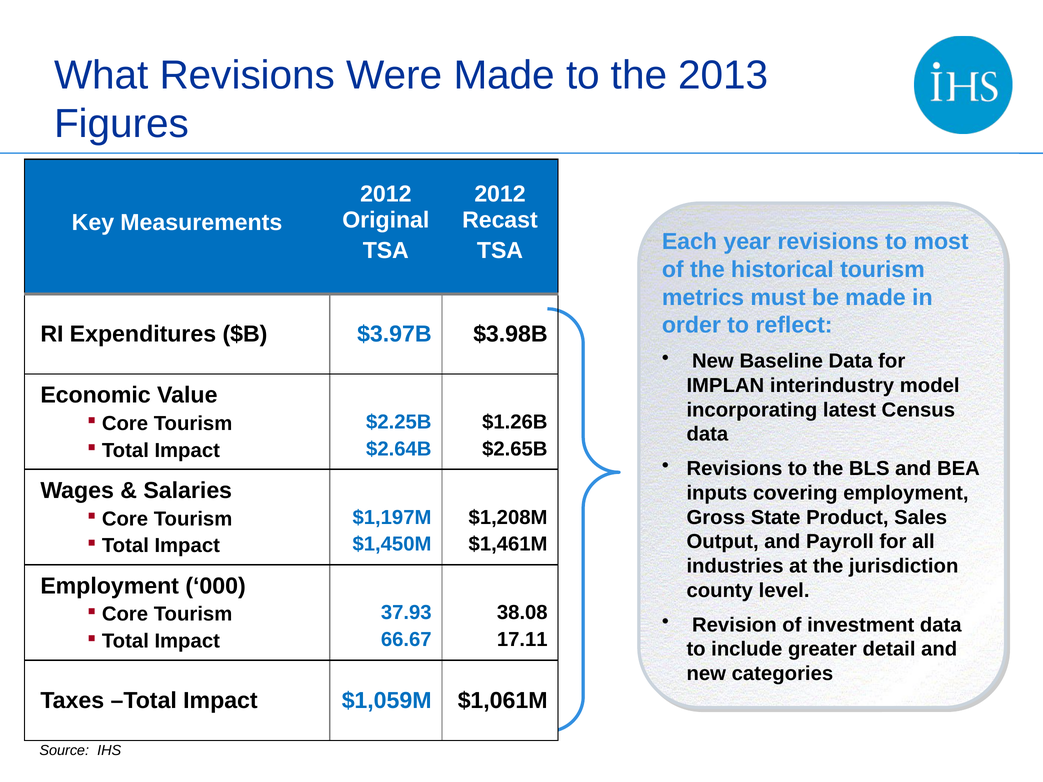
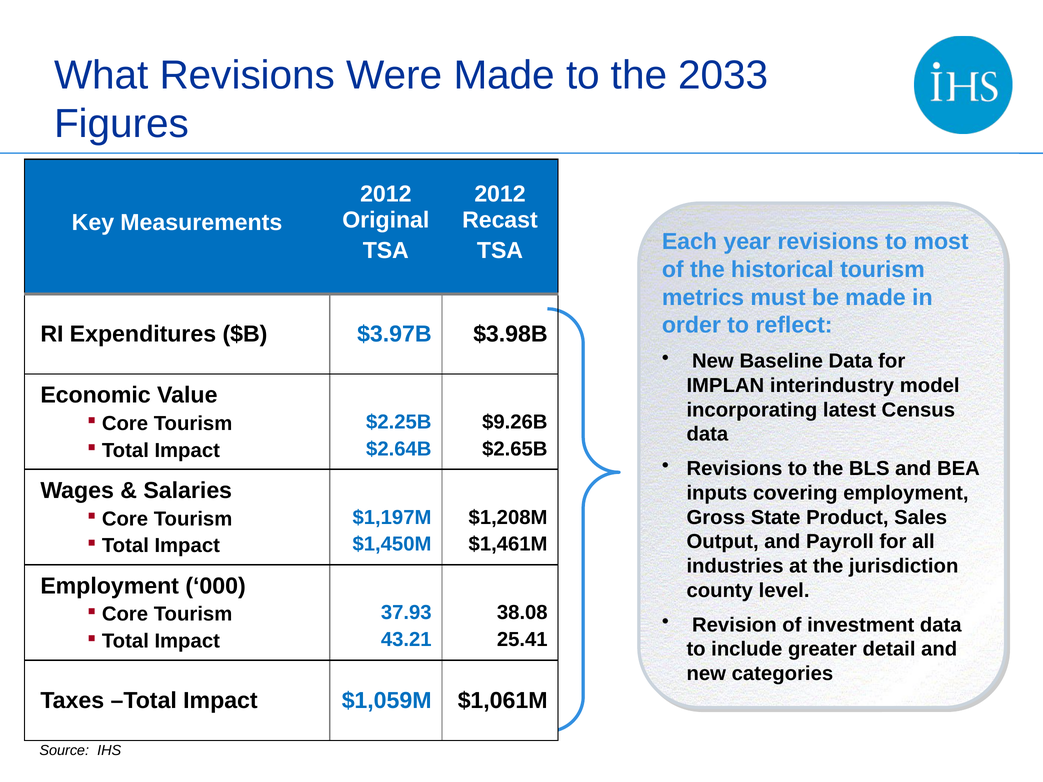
2013: 2013 -> 2033 (723, 75)
$1.26B: $1.26B -> $9.26B (515, 422)
66.67: 66.67 -> 43.21 (406, 640)
17.11: 17.11 -> 25.41 (522, 640)
